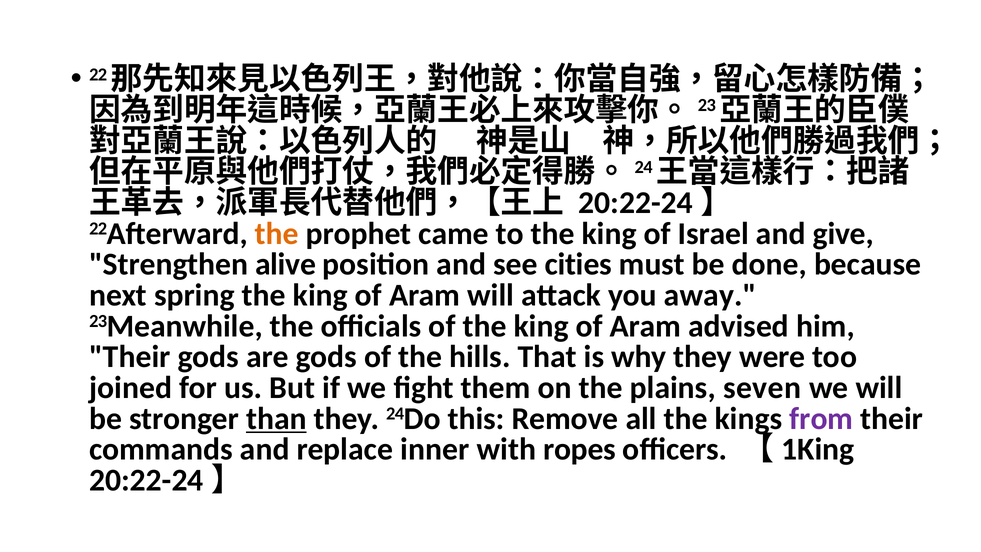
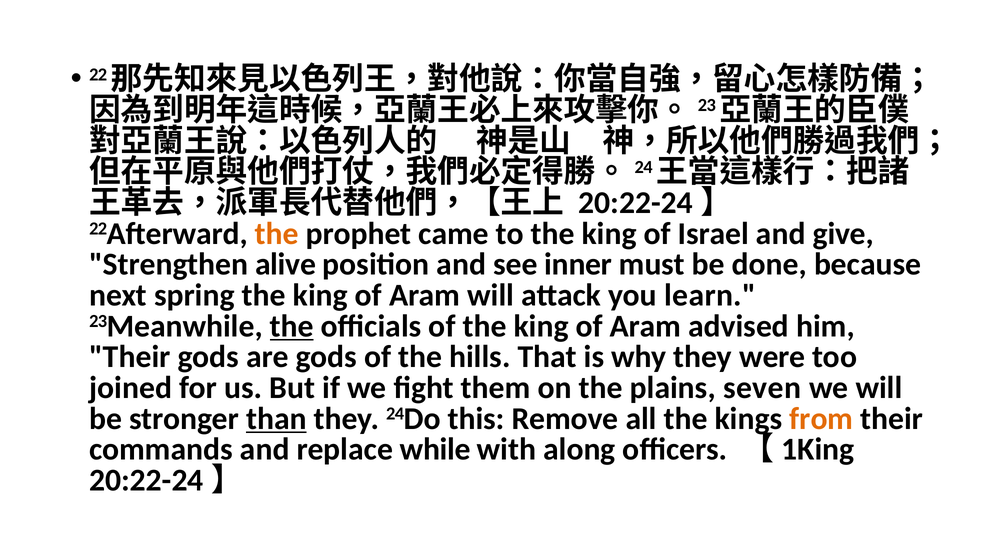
cities: cities -> inner (578, 264)
away: away -> learn (710, 295)
the underline: none -> present (292, 326)
from colour: purple -> orange (821, 418)
inner: inner -> while (435, 449)
ropes: ropes -> along (579, 449)
